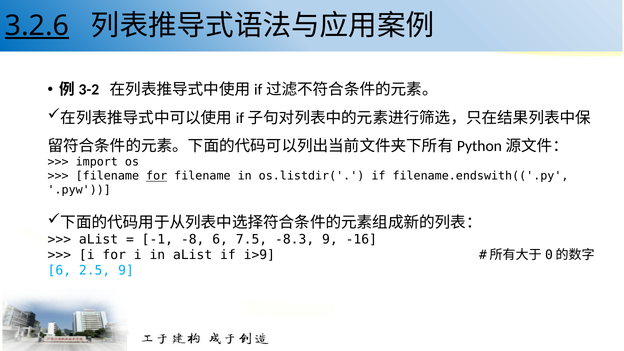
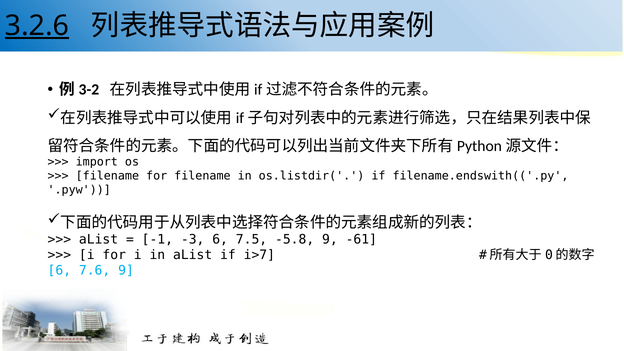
for underline: present -> none (157, 176)
-8: -8 -> -3 (193, 239)
-8.3: -8.3 -> -5.8 (295, 239)
-16: -16 -> -61 (361, 239)
i>9: i>9 -> i>7 (259, 255)
2.5: 2.5 -> 7.6 (95, 271)
